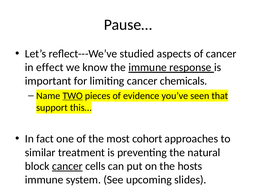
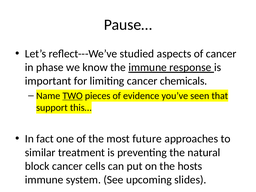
effect: effect -> phase (50, 67)
cohort: cohort -> future (147, 139)
cancer underline: present -> none (67, 166)
